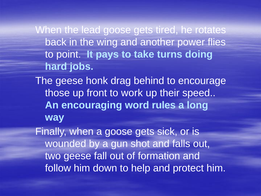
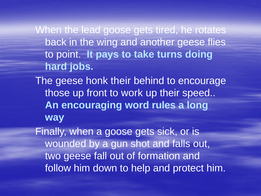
another power: power -> geese (191, 42)
honk drag: drag -> their (121, 81)
